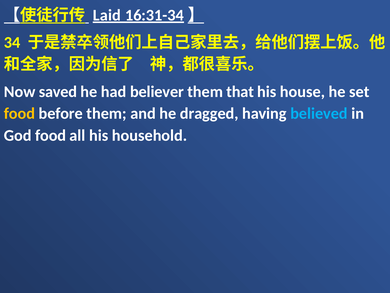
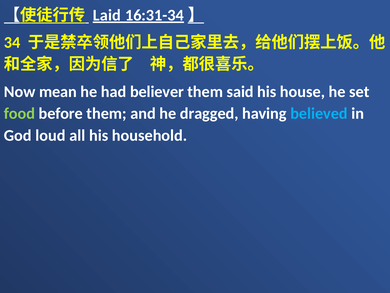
saved: saved -> mean (58, 92)
that: that -> said (240, 92)
food colour: yellow -> light green (19, 113)
God food: food -> loud (51, 135)
